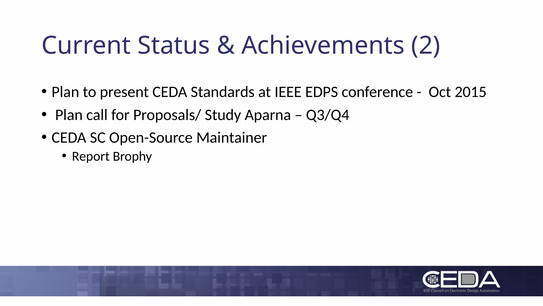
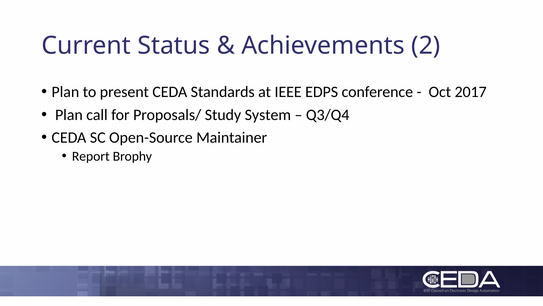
2015: 2015 -> 2017 (471, 92)
Aparna: Aparna -> System (268, 115)
